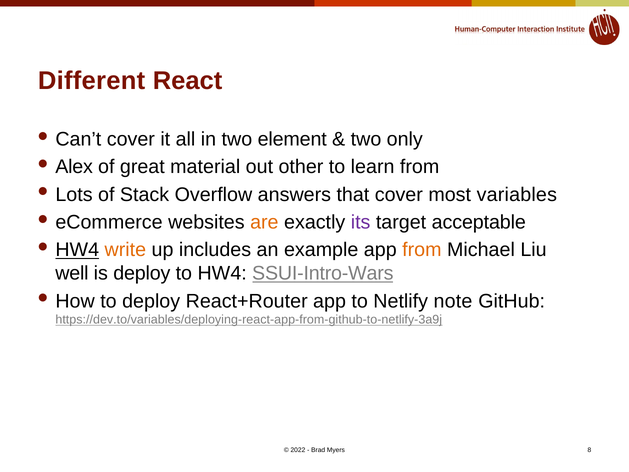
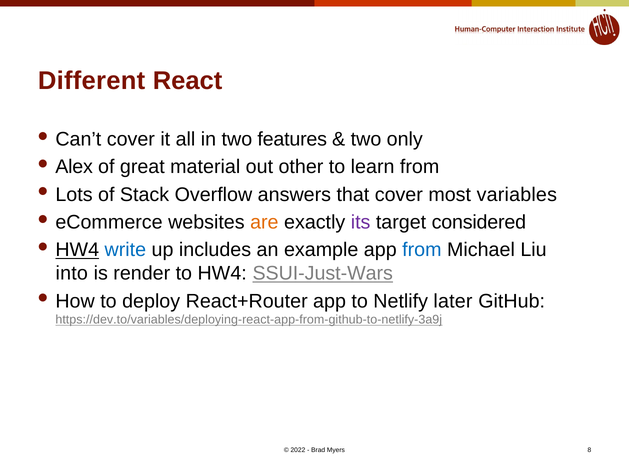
element: element -> features (292, 139)
acceptable: acceptable -> considered (479, 222)
write colour: orange -> blue (125, 250)
from colour: orange -> blue (422, 250)
well: well -> into (72, 273)
is deploy: deploy -> render (142, 273)
SSUI-Intro-Wars: SSUI-Intro-Wars -> SSUI-Just-Wars (323, 273)
note: note -> later (453, 301)
